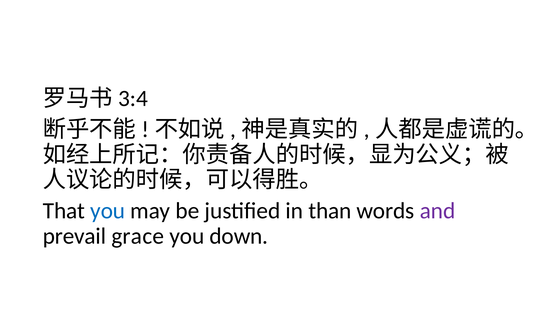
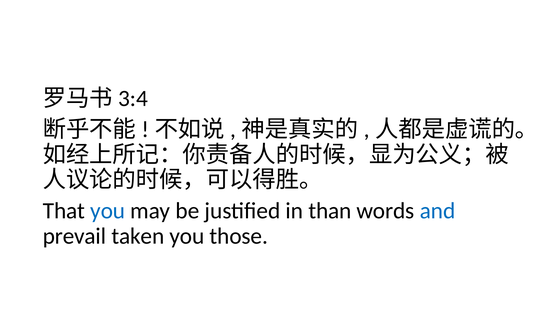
and colour: purple -> blue (438, 211)
grace: grace -> taken (138, 236)
down: down -> those (239, 236)
